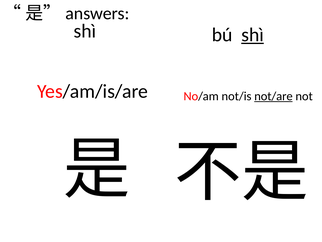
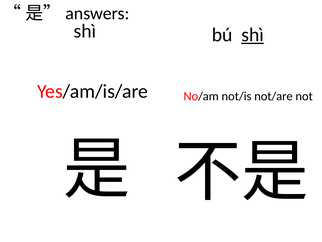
not/are underline: present -> none (273, 96)
